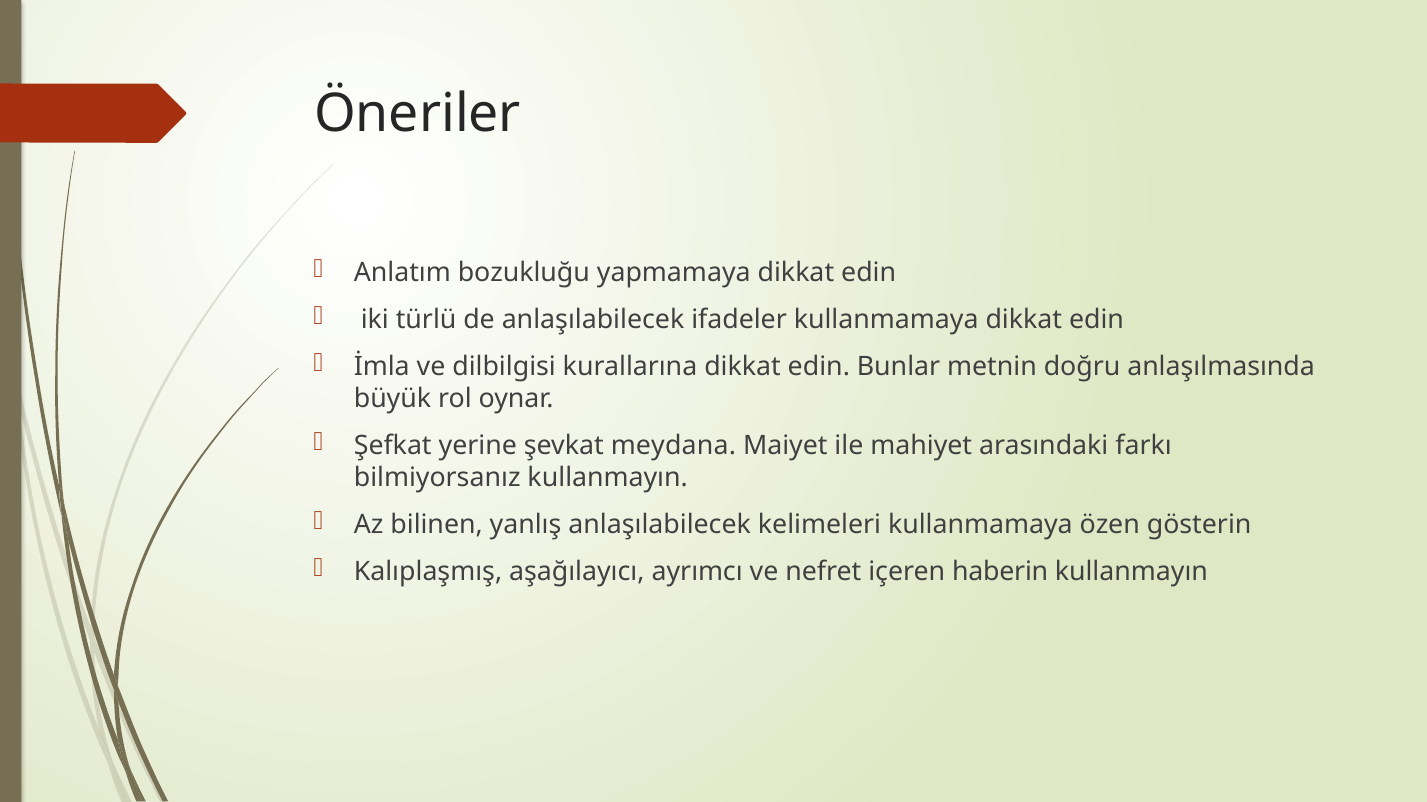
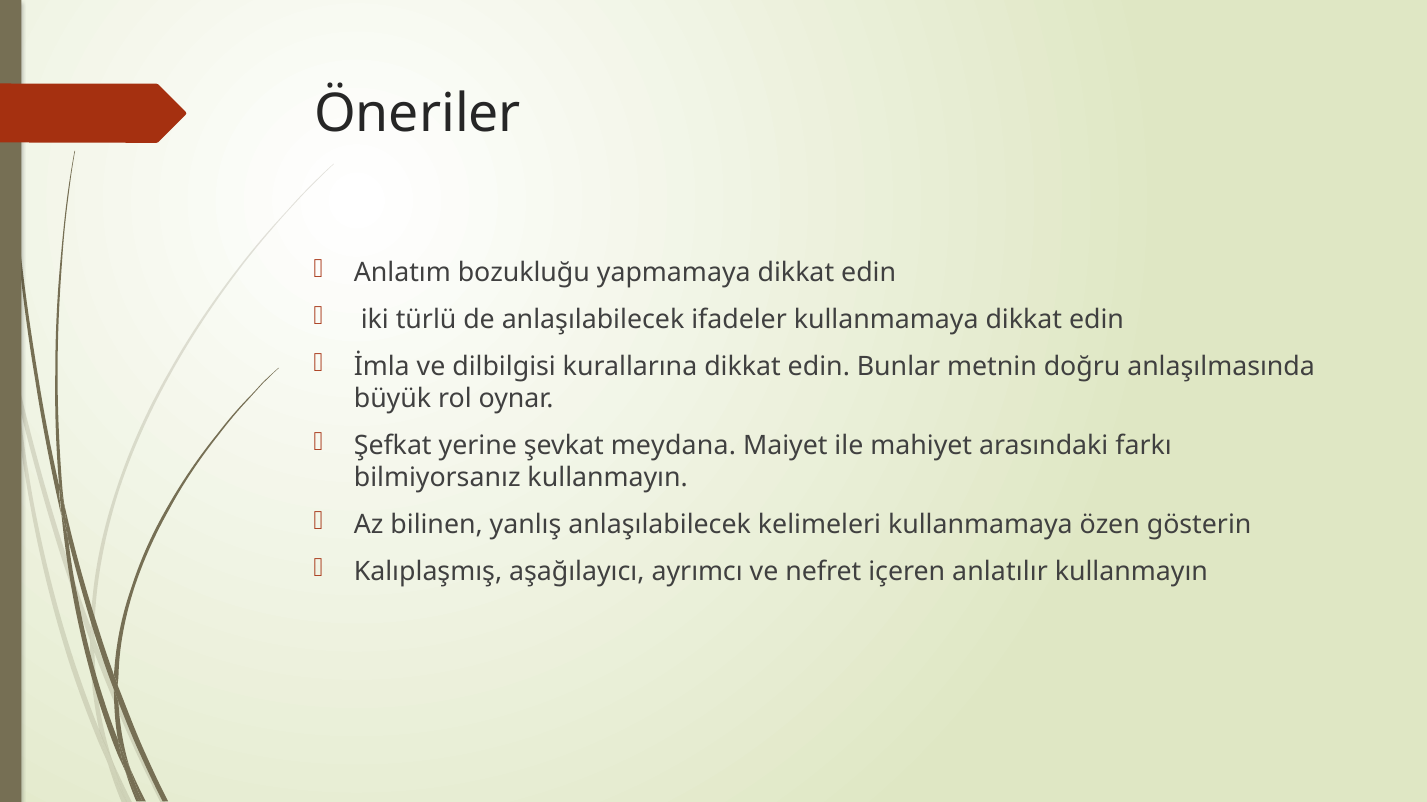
haberin: haberin -> anlatılır (1000, 572)
